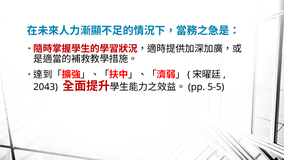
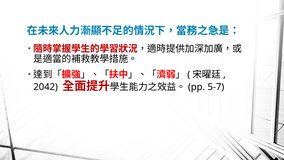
2043: 2043 -> 2042 (46, 87)
5-5: 5-5 -> 5-7 (216, 87)
